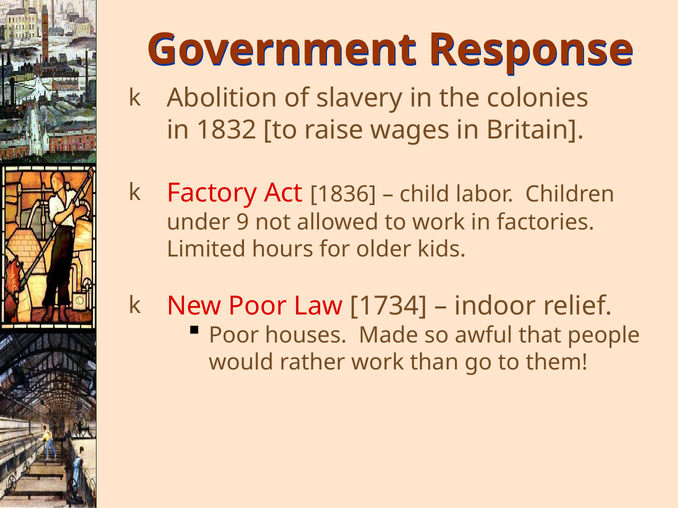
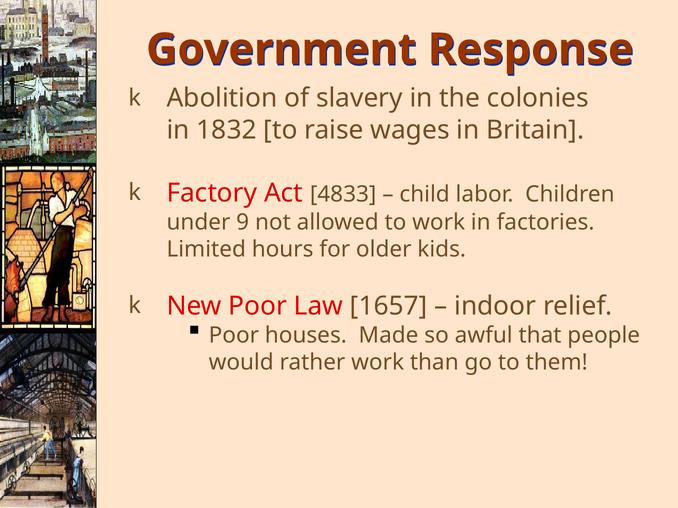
1836: 1836 -> 4833 (343, 194)
1734: 1734 -> 1657 (389, 306)
